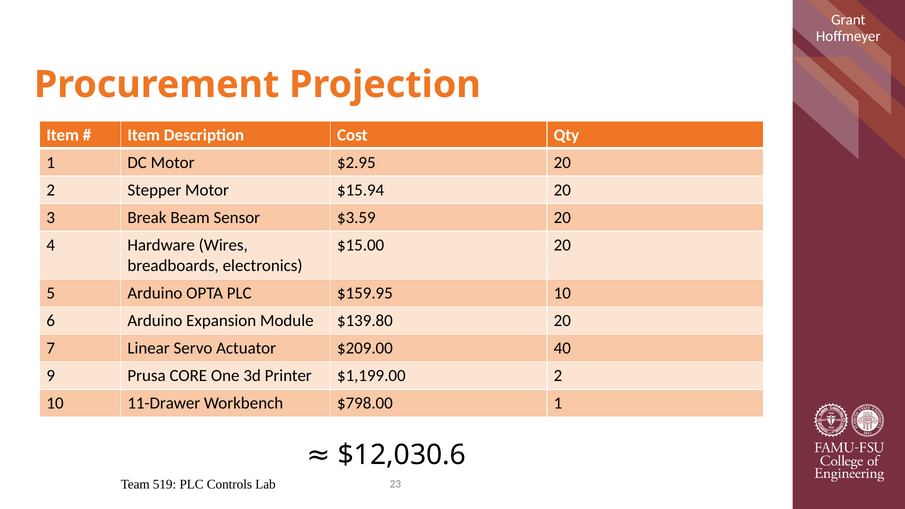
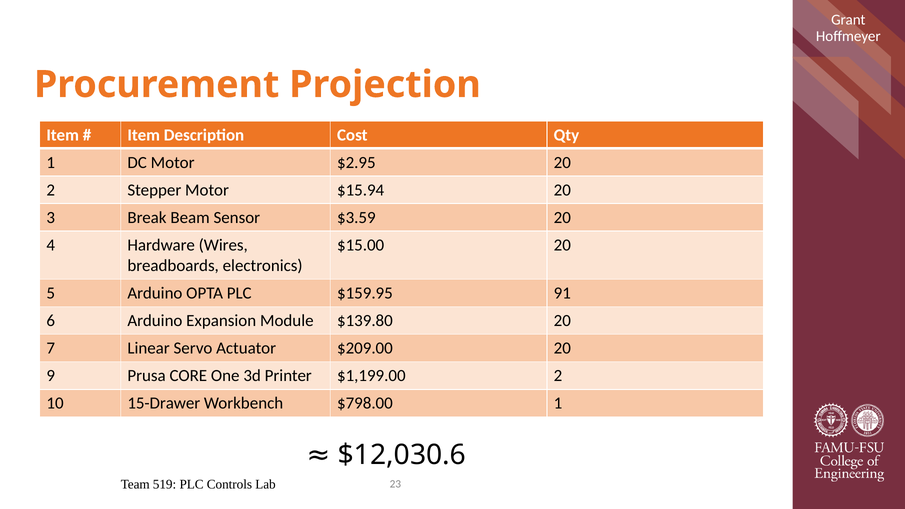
$159.95 10: 10 -> 91 (562, 293)
$209.00 40: 40 -> 20 (562, 348)
11-Drawer: 11-Drawer -> 15-Drawer (164, 403)
